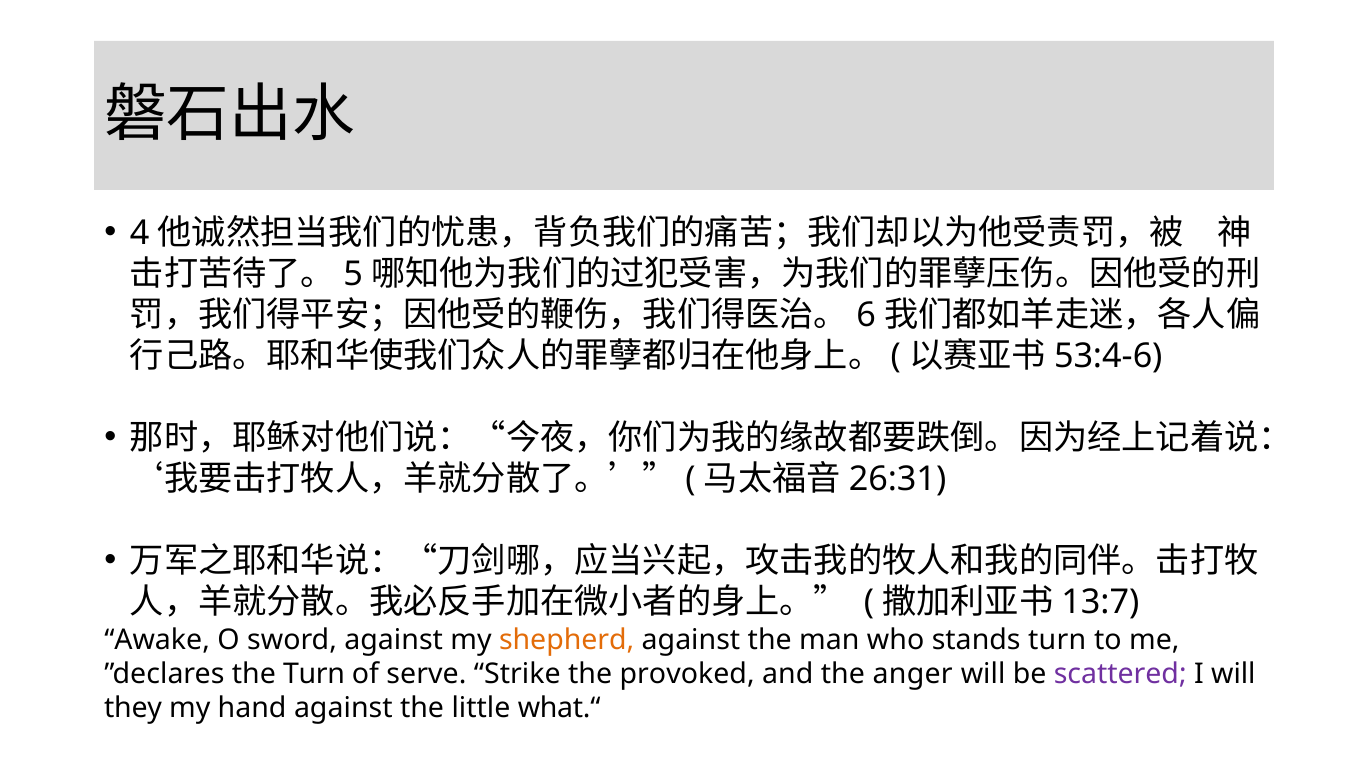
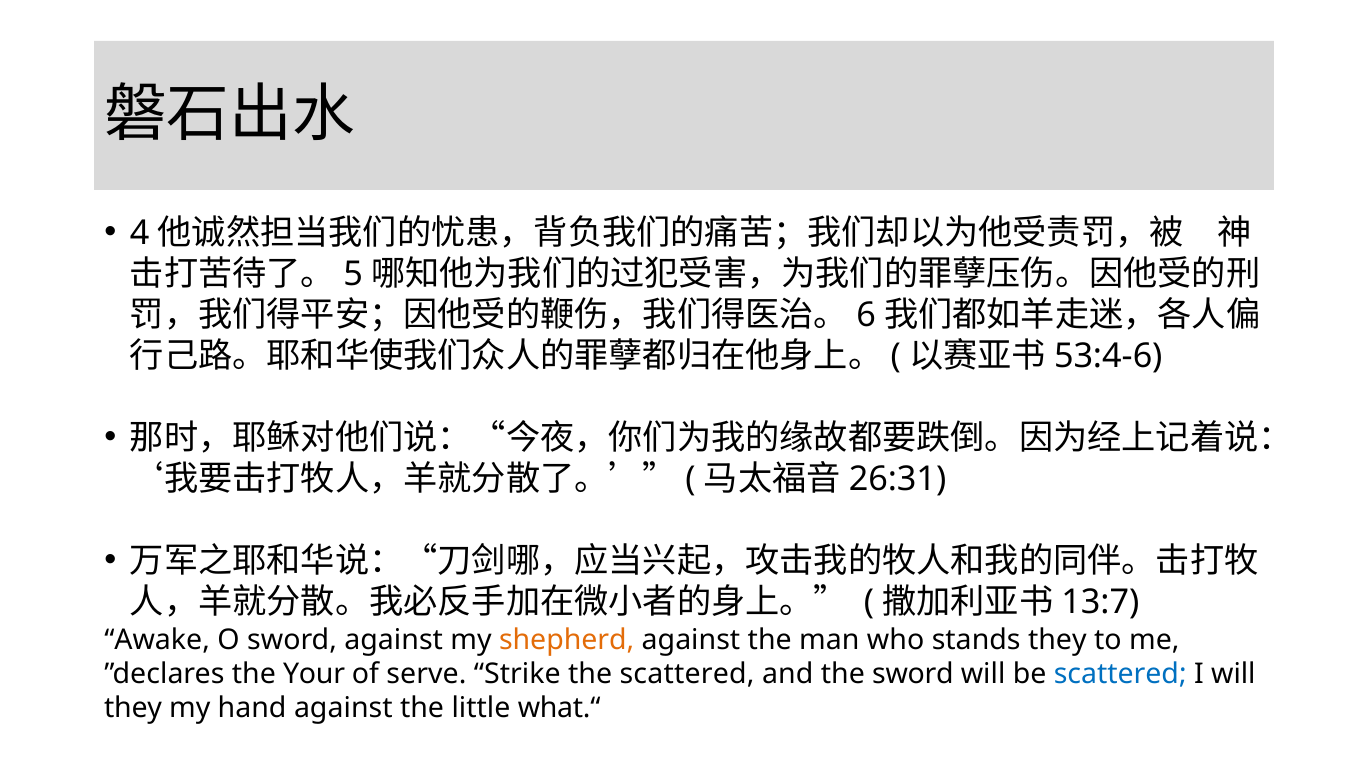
stands turn: turn -> they (1057, 639)
the Turn: Turn -> Your (314, 674)
the provoked: provoked -> scattered (687, 674)
the anger: anger -> sword (913, 674)
scattered colour: purple -> blue (1120, 674)
